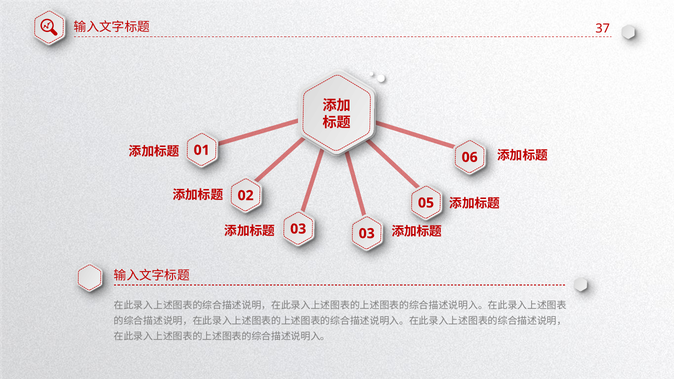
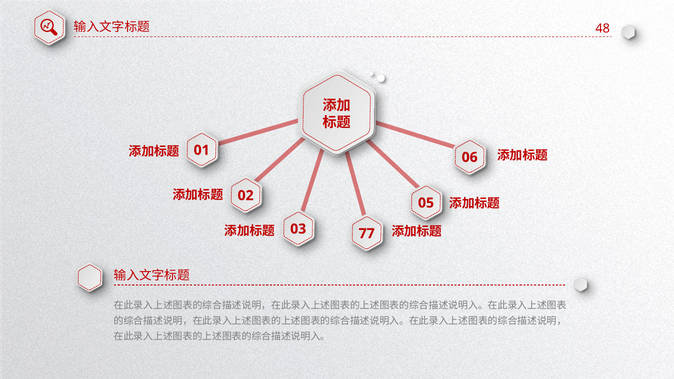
37: 37 -> 48 (603, 29)
03 03: 03 -> 77 (367, 234)
